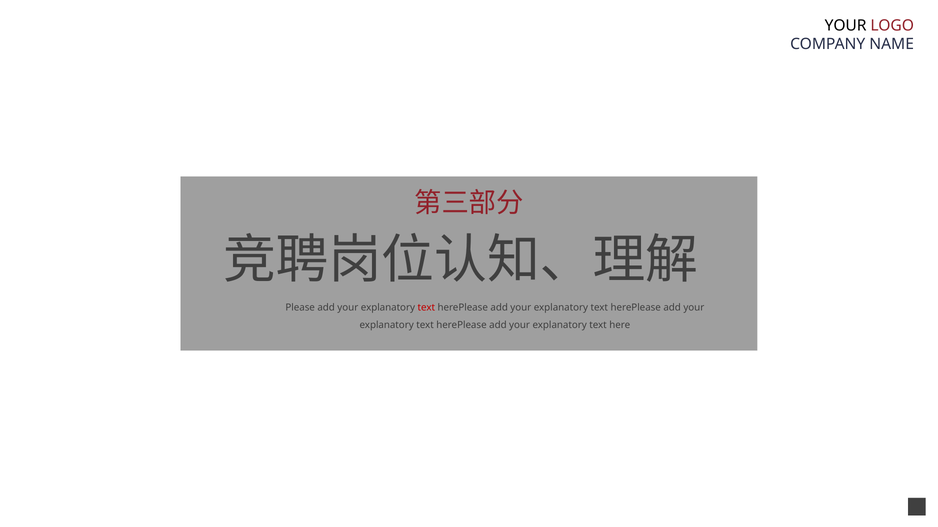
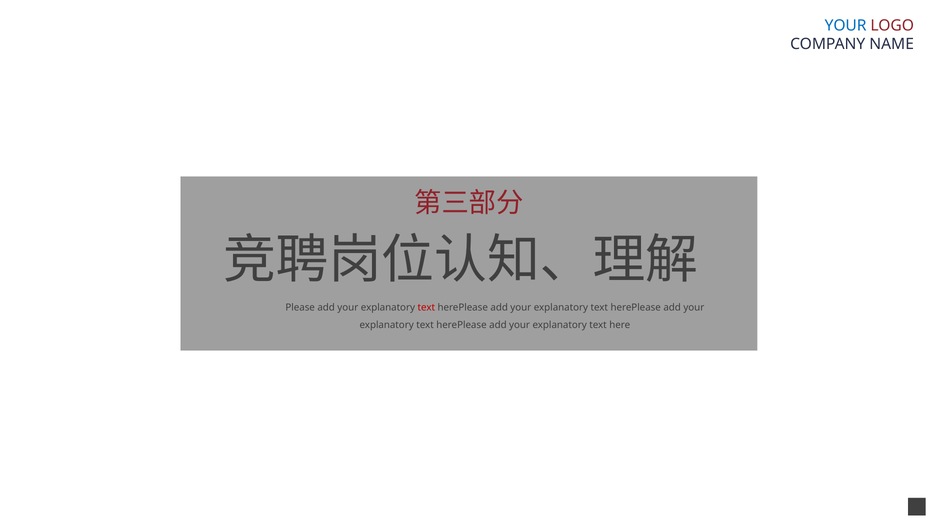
YOUR colour: black -> blue (846, 26)
